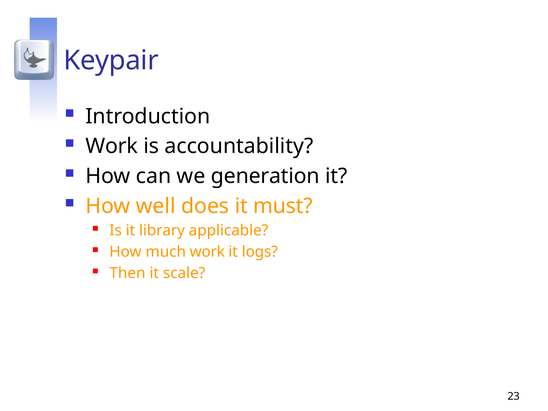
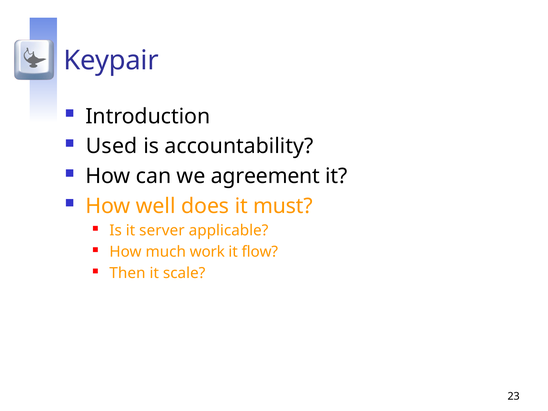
Work: Work -> Used (112, 146)
generation: generation -> agreement (265, 176)
library: library -> server (162, 231)
logs: logs -> flow (260, 252)
